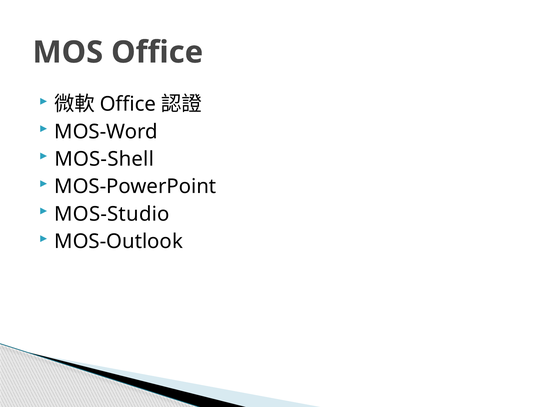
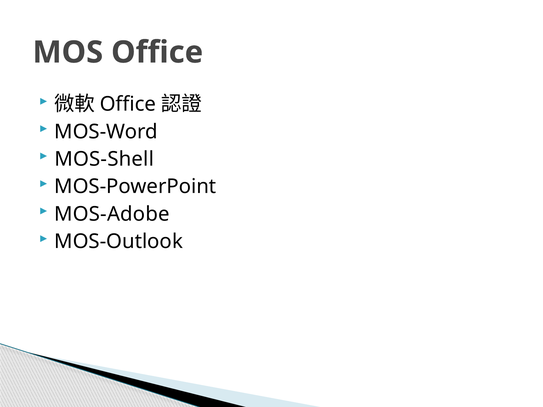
MOS-Studio: MOS-Studio -> MOS-Adobe (112, 214)
